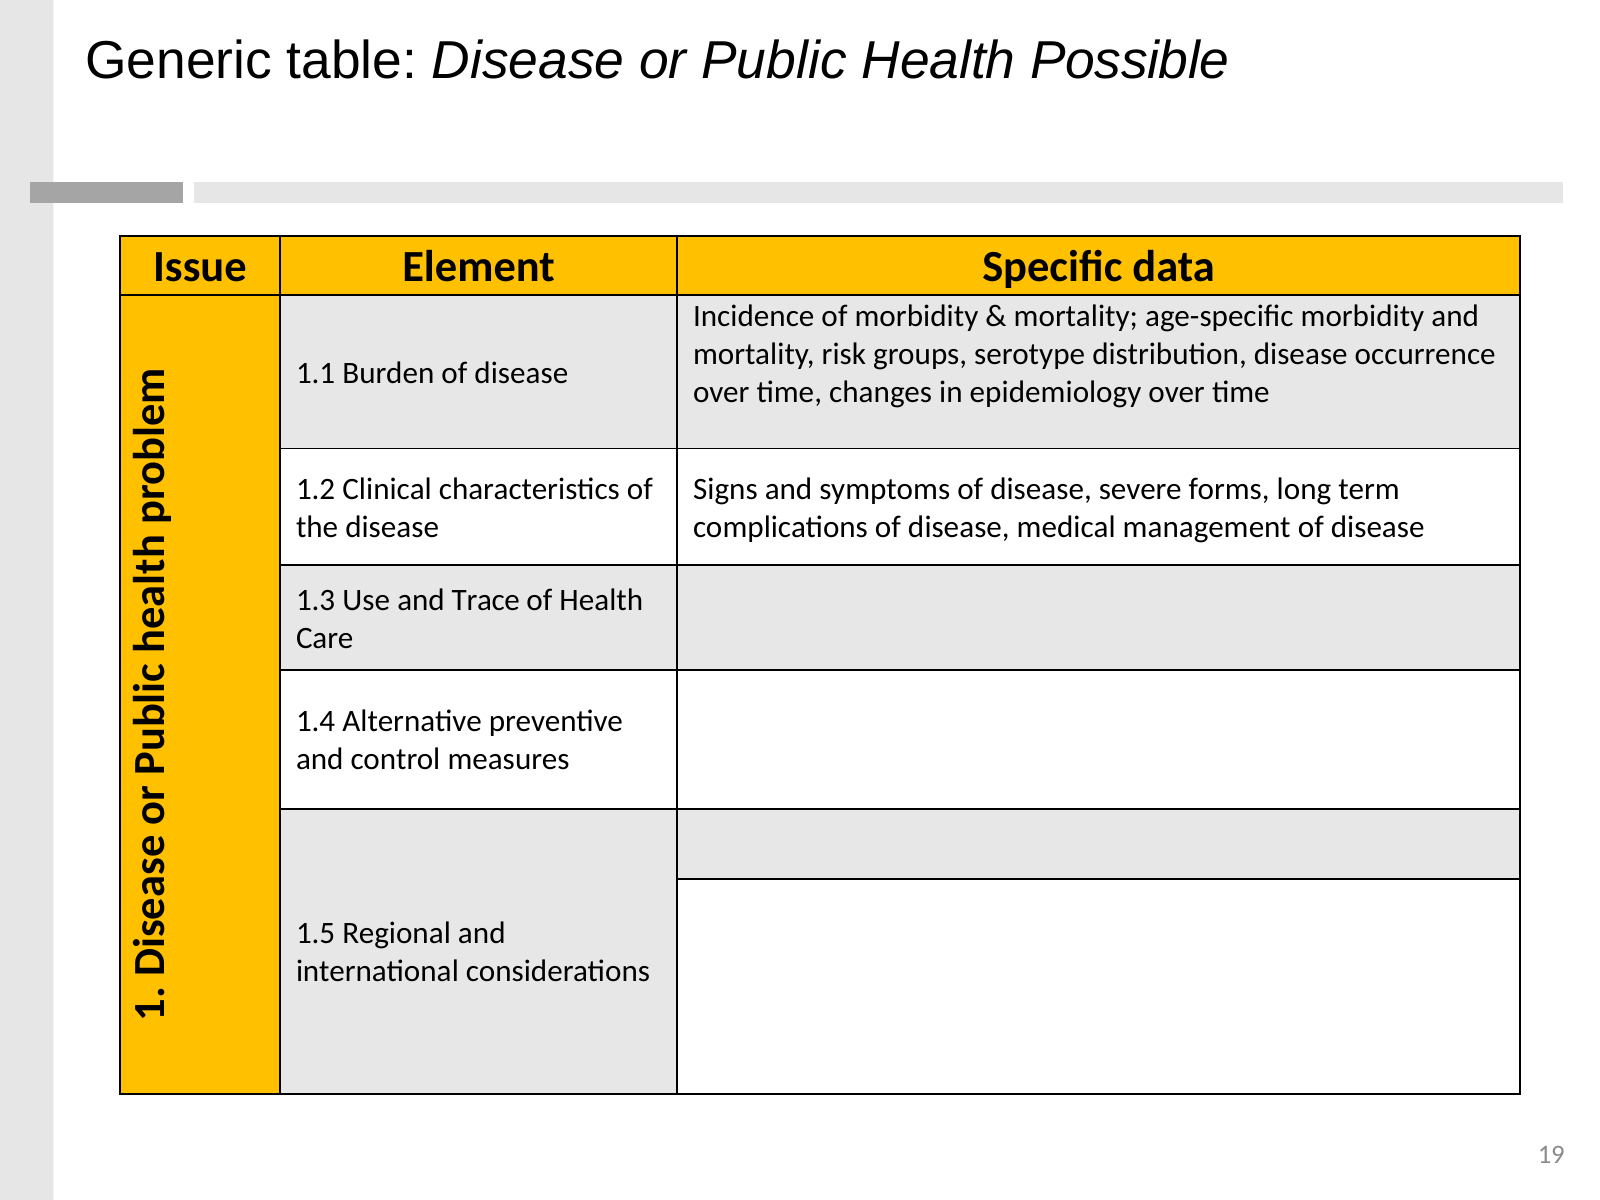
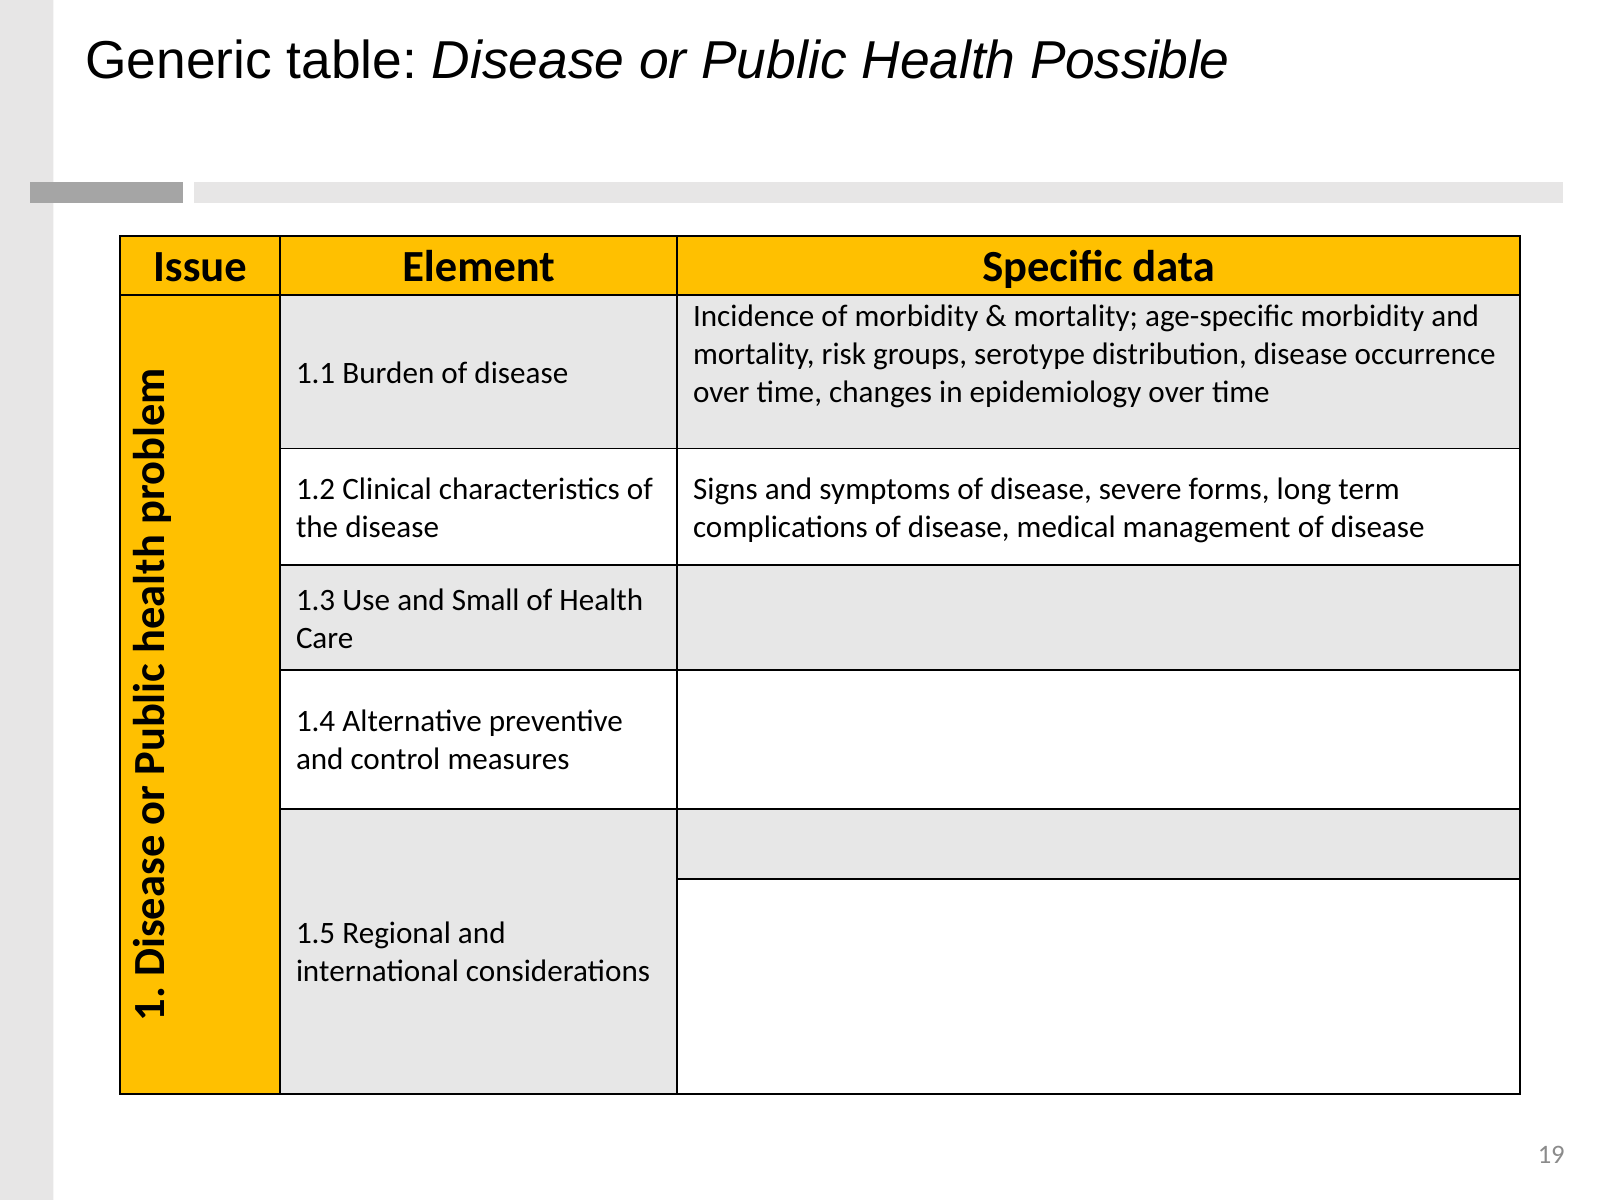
Trace: Trace -> Small (486, 600)
